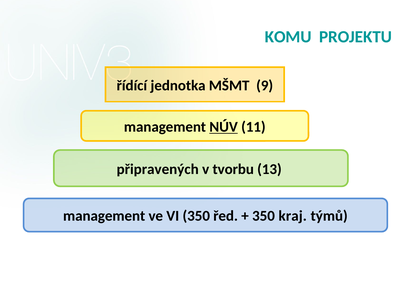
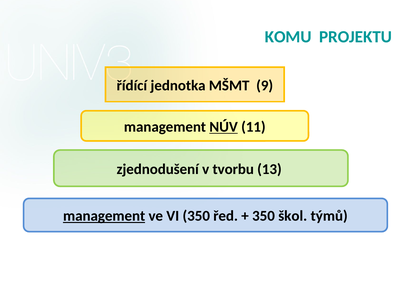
připravených: připravených -> zjednodušení (158, 170)
management underline: none -> present (104, 217)
kraj: kraj -> škol (293, 217)
